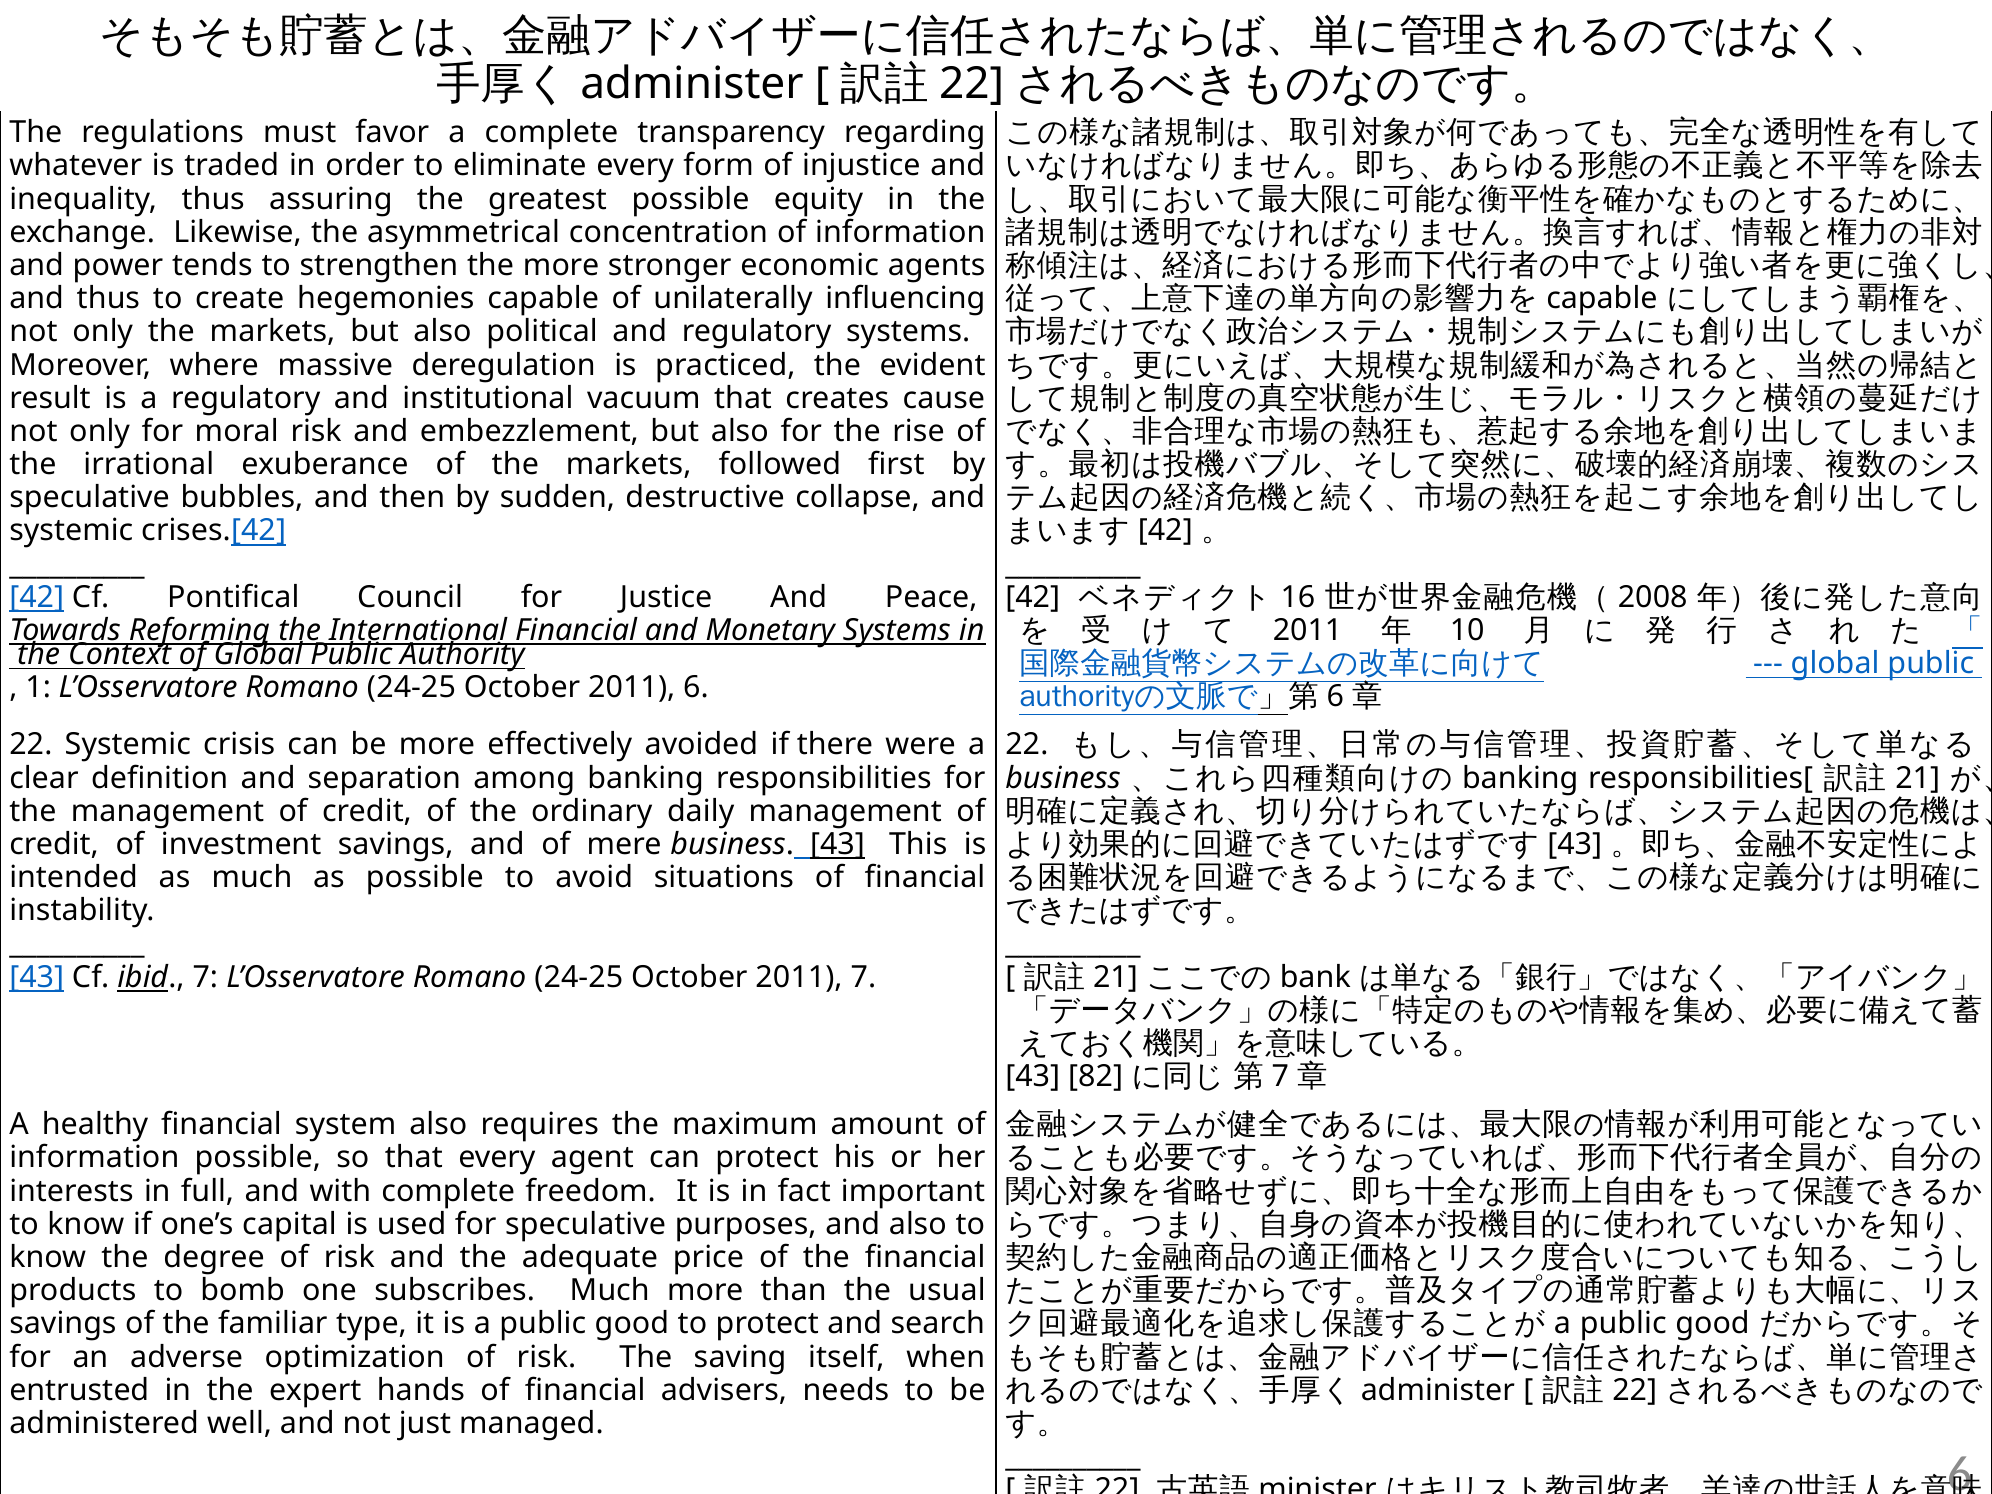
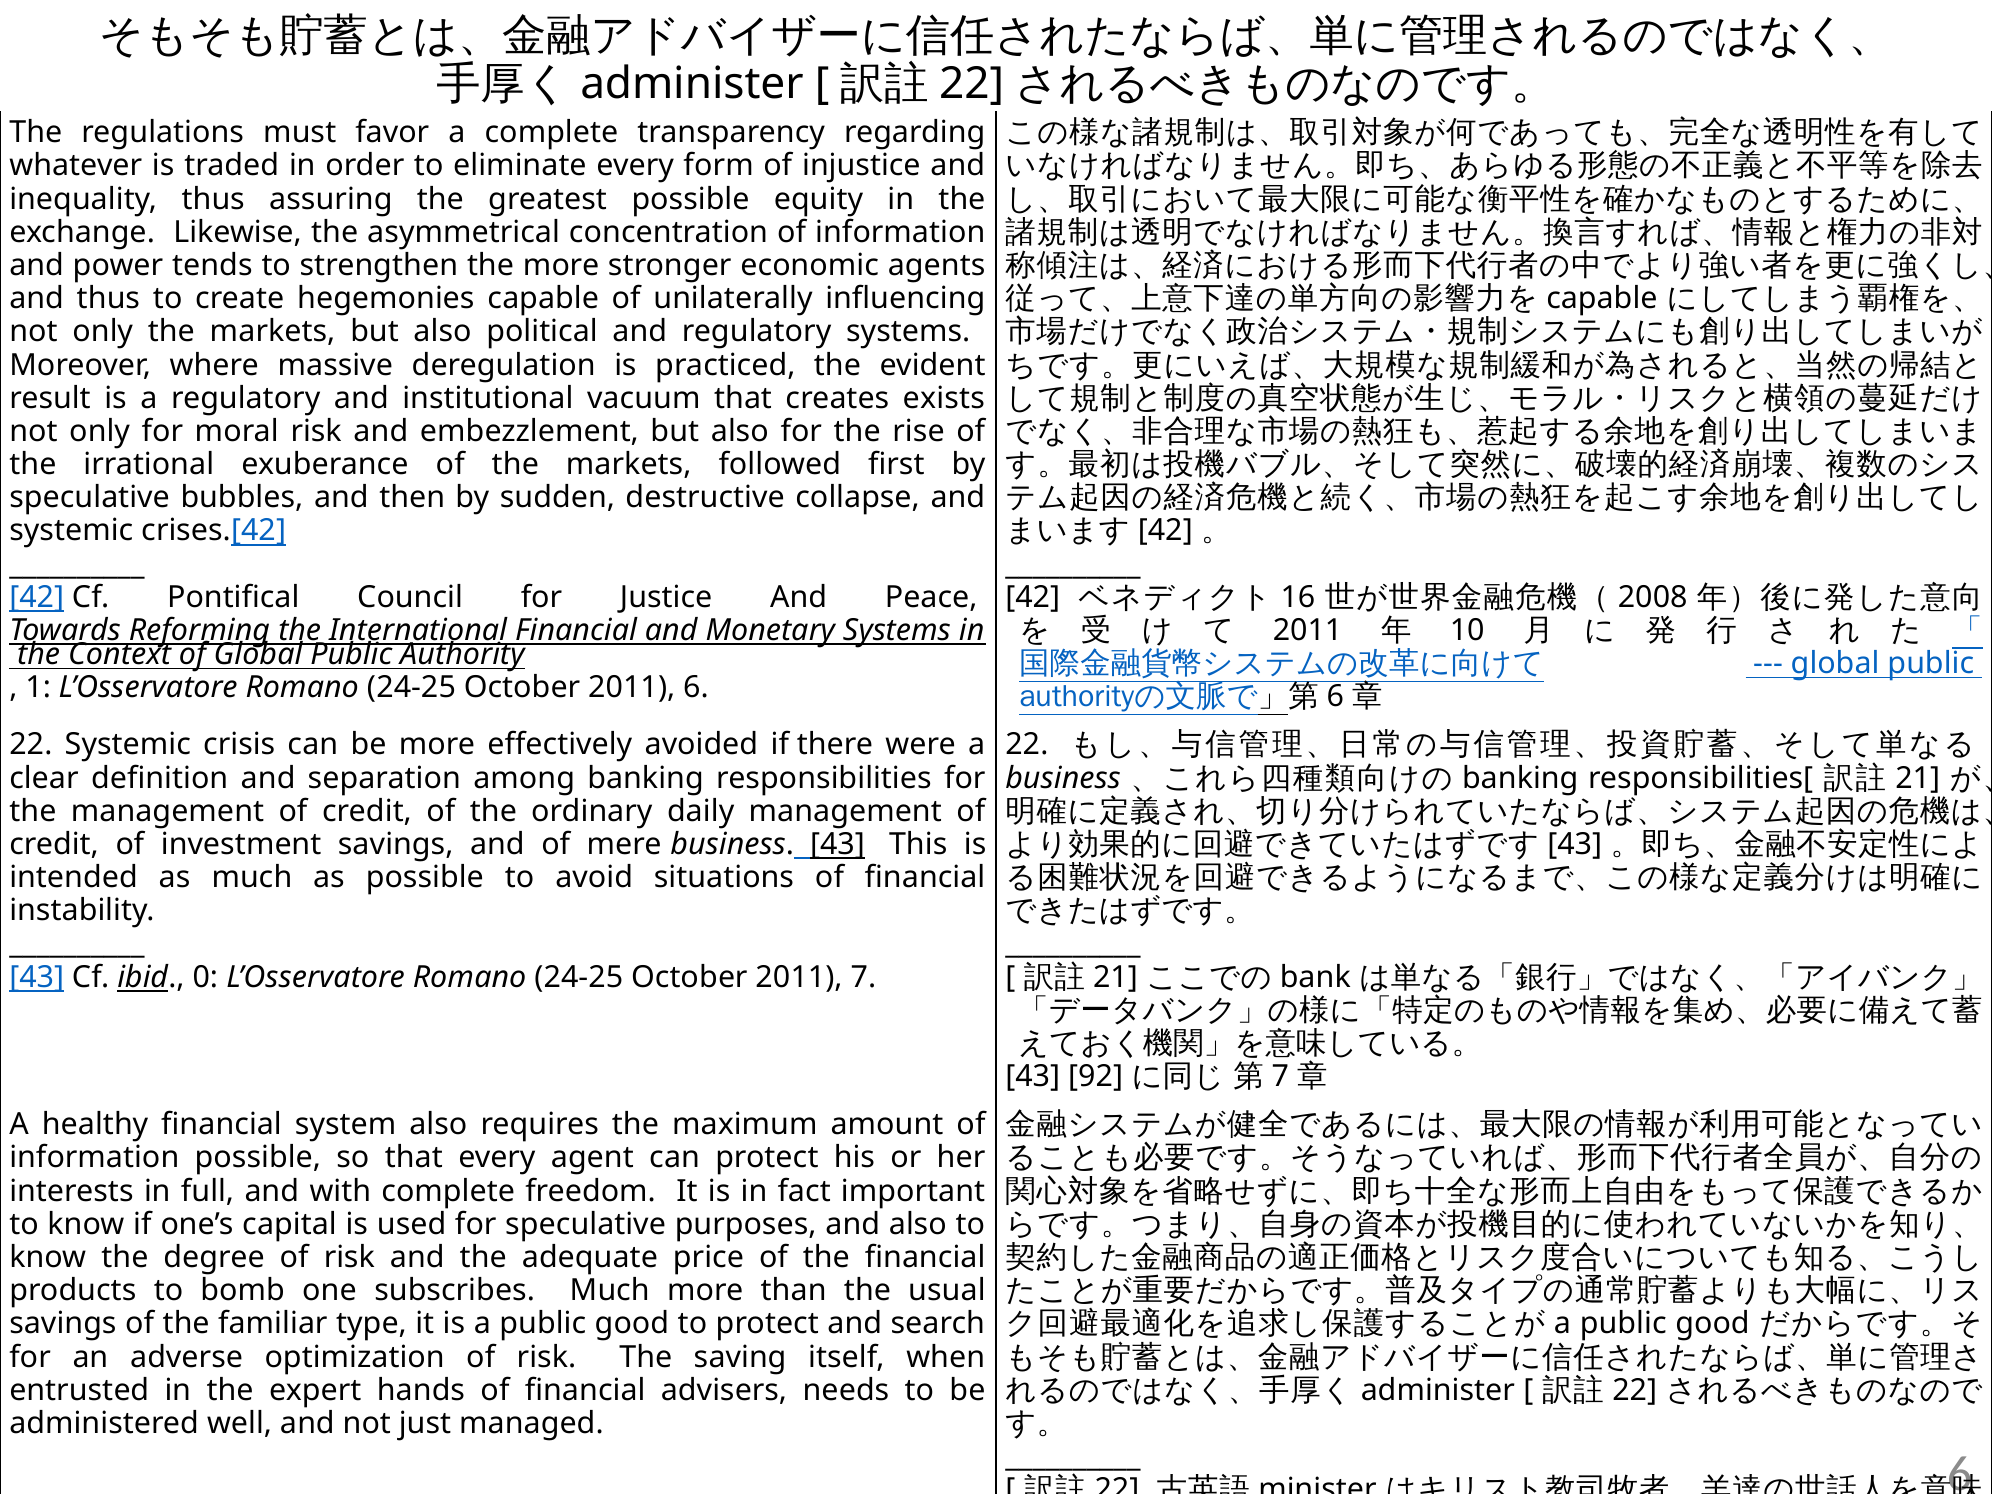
cause: cause -> exists (944, 398)
ibid 7: 7 -> 0 (205, 977)
82: 82 -> 92 (1096, 1077)
